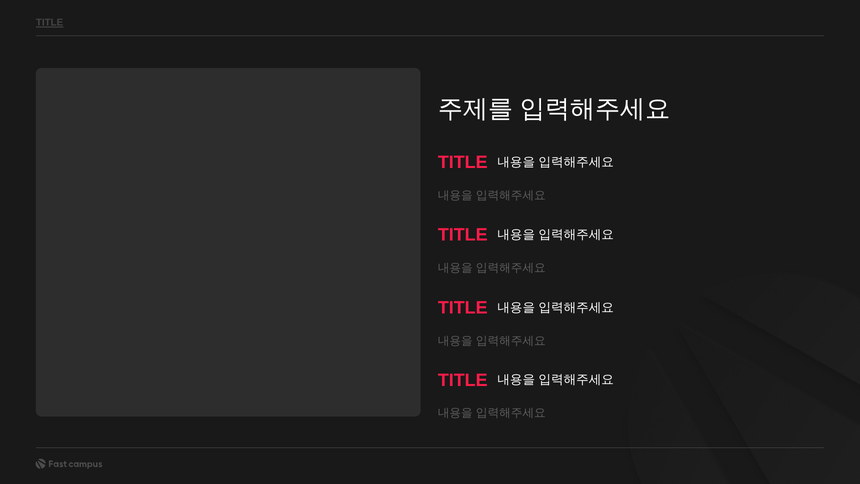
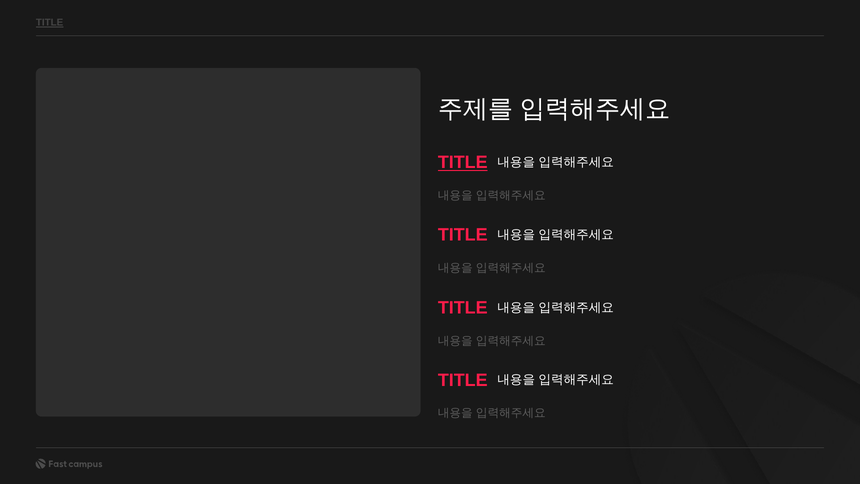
TITLE underline: none -> present (463, 162)
